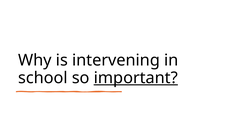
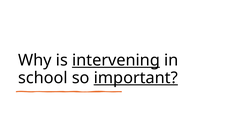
intervening underline: none -> present (116, 60)
